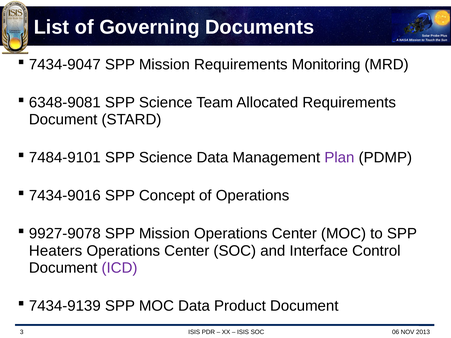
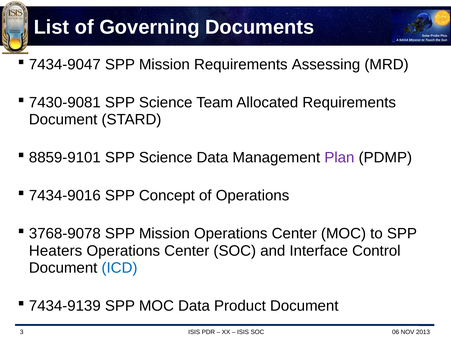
Monitoring: Monitoring -> Assessing (326, 65)
6348-9081: 6348-9081 -> 7430-9081 (65, 103)
7484-9101: 7484-9101 -> 8859-9101 (65, 158)
9927-9078: 9927-9078 -> 3768-9078 (65, 234)
ICD colour: purple -> blue (120, 268)
